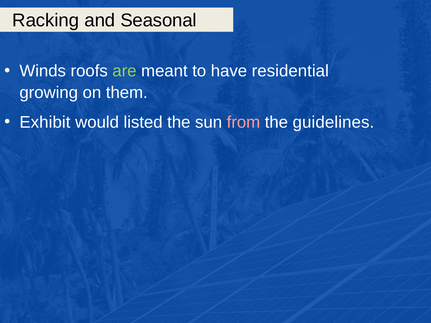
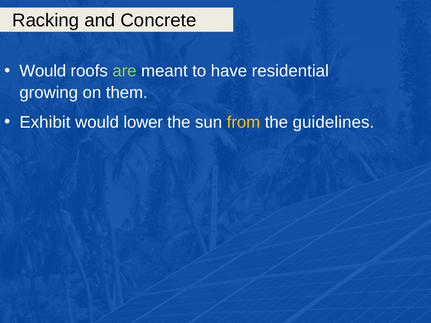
Seasonal: Seasonal -> Concrete (158, 21)
Winds: Winds -> Would (43, 71)
listed: listed -> lower (143, 122)
from colour: pink -> yellow (243, 122)
